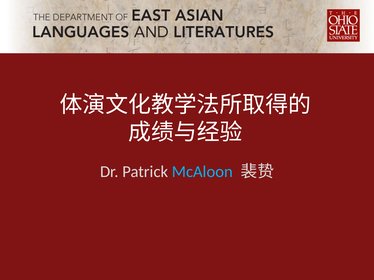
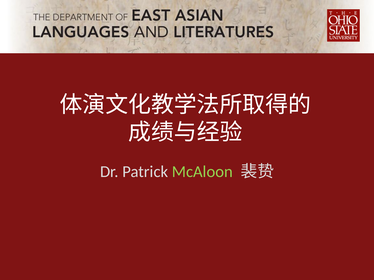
McAloon colour: light blue -> light green (202, 172)
